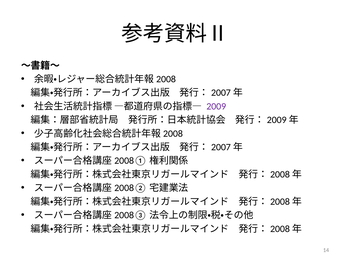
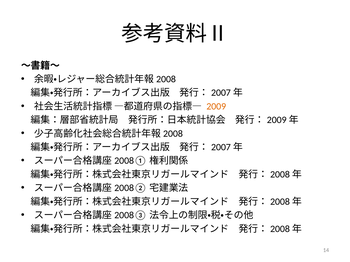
2009 colour: purple -> orange (216, 107)
